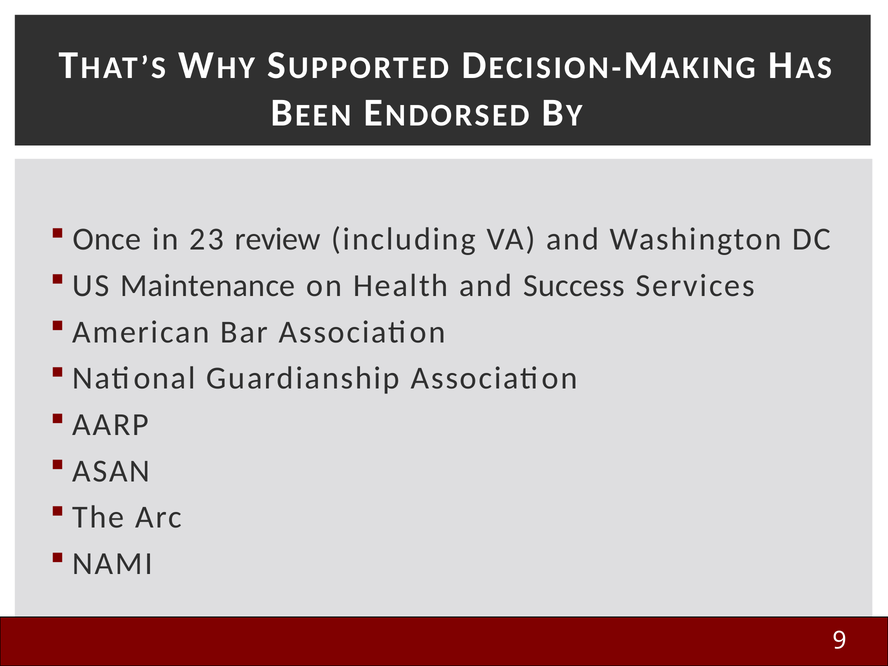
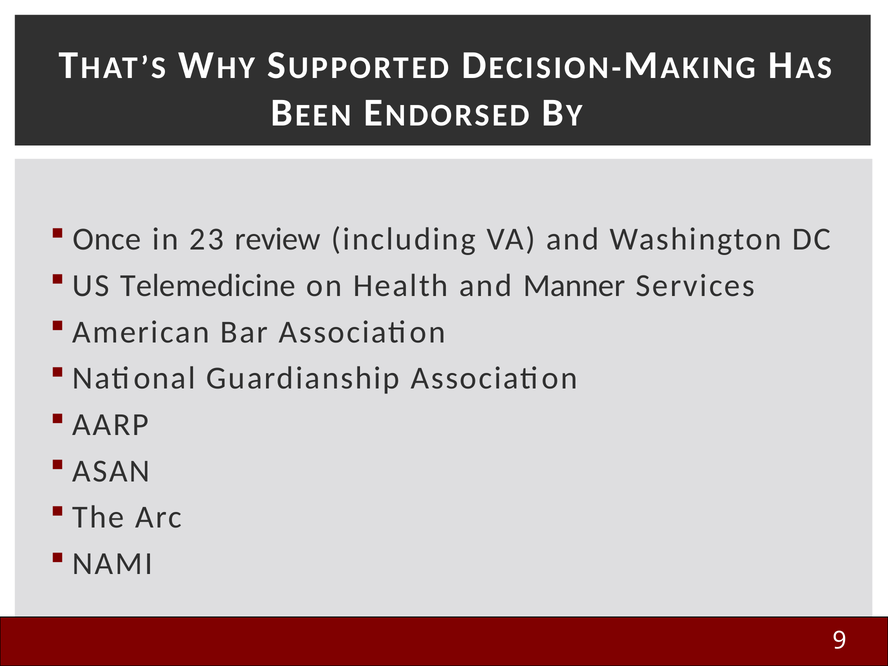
Maintenance: Maintenance -> Telemedicine (208, 286)
Success: Success -> Manner (574, 286)
